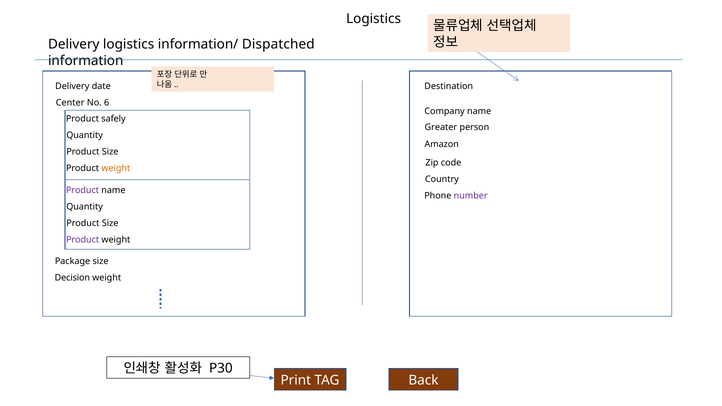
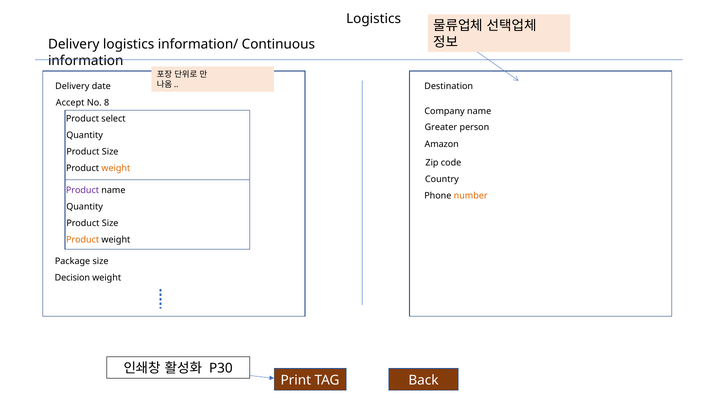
Dispatched: Dispatched -> Continuous (278, 45)
Center: Center -> Accept (70, 103)
6: 6 -> 8 (107, 103)
safely: safely -> select (113, 119)
number colour: purple -> orange (471, 196)
Product colour: purple -> orange (83, 240)
